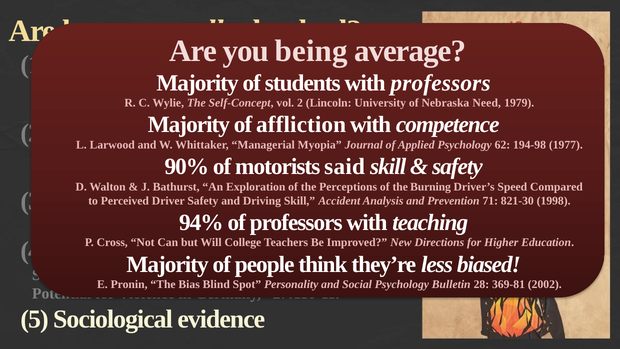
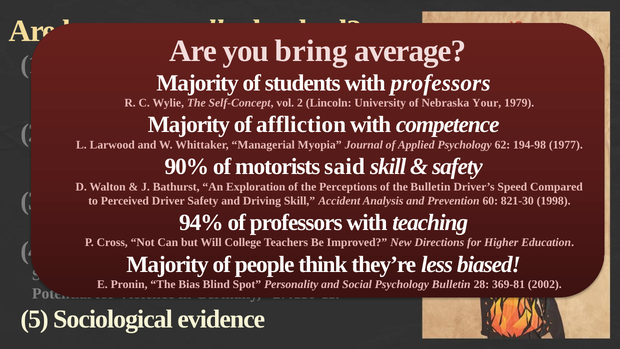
being: being -> bring (311, 51)
Need: Need -> Your (487, 103)
the Burning: Burning -> Bulletin (430, 187)
71: 71 -> 60 (490, 201)
